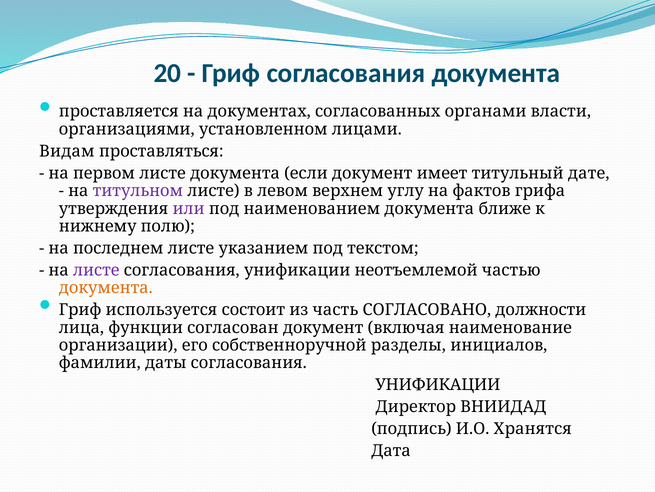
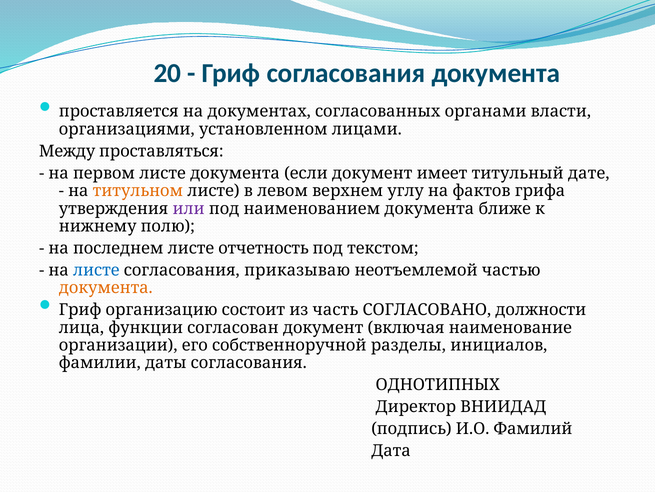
Видам: Видам -> Между (67, 151)
титульном colour: purple -> orange (138, 191)
указанием: указанием -> отчетность (264, 248)
листе colour: purple -> blue (96, 270)
унификации: унификации -> приказываю (297, 270)
используется: используется -> организацию (161, 309)
УНИФИКАЦИИ: УНИФИКАЦИИ -> ОДНОТИПНЫХ (438, 384)
Хранятся: Хранятся -> Фамилий (533, 428)
